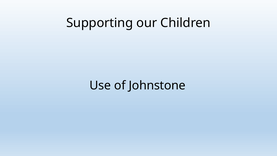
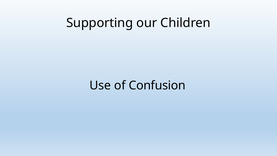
Johnstone: Johnstone -> Confusion (157, 85)
